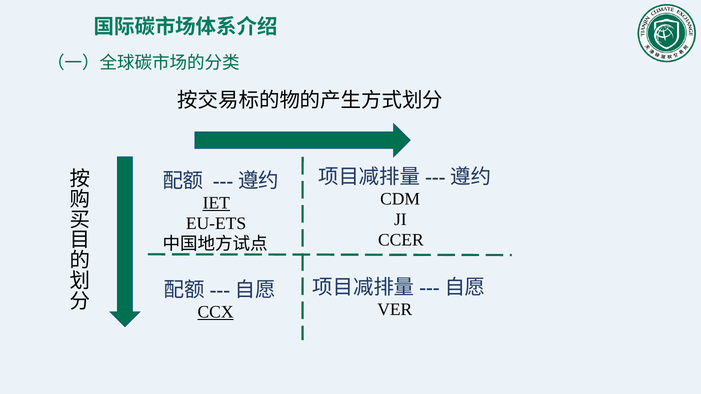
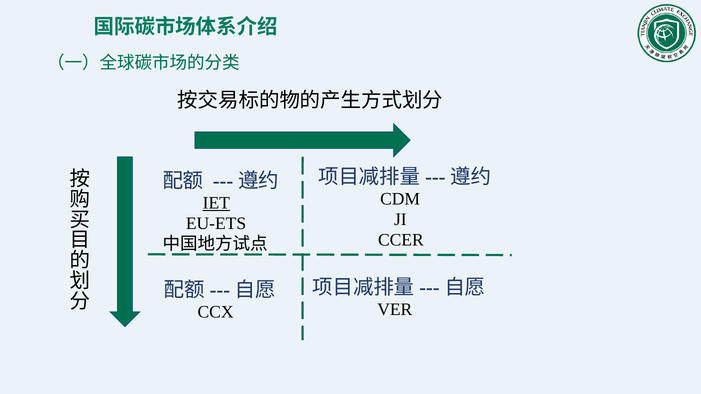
CCX underline: present -> none (216, 312)
